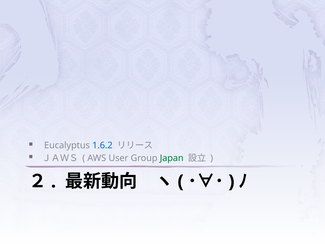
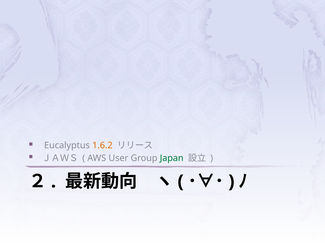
1.6.2 colour: blue -> orange (102, 145)
